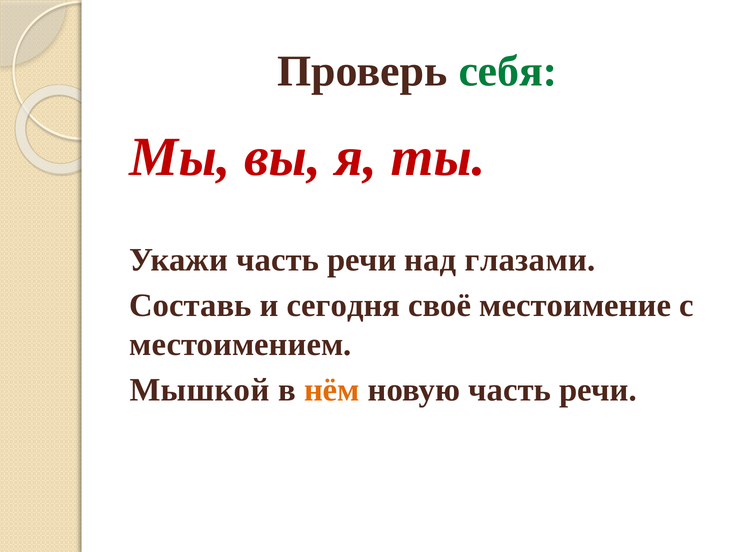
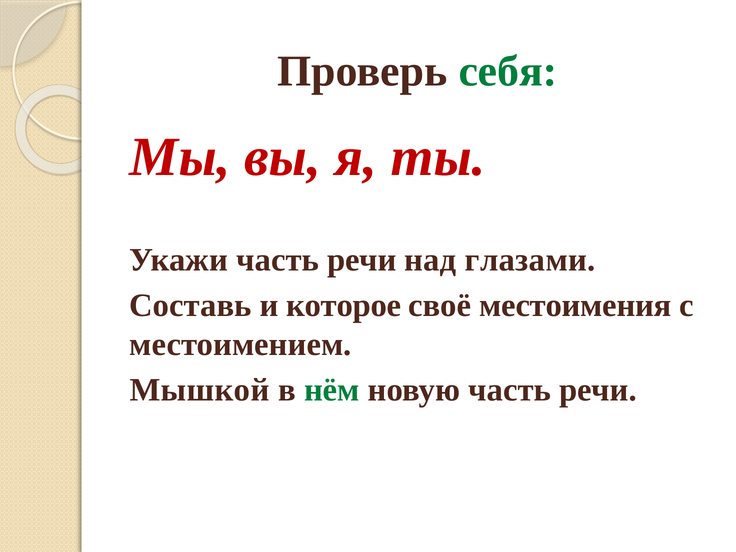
сегодня: сегодня -> которое (344, 305)
местоимение: местоимение -> местоимения (575, 305)
нём colour: orange -> green (332, 390)
